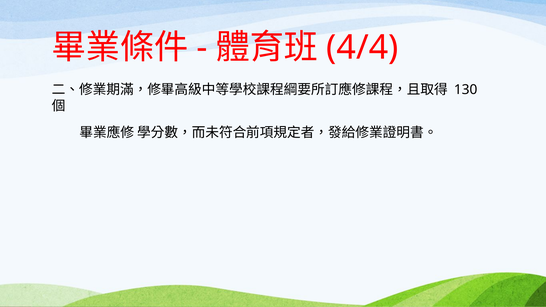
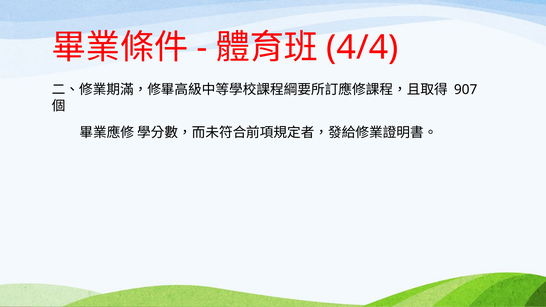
130: 130 -> 907 (466, 90)
